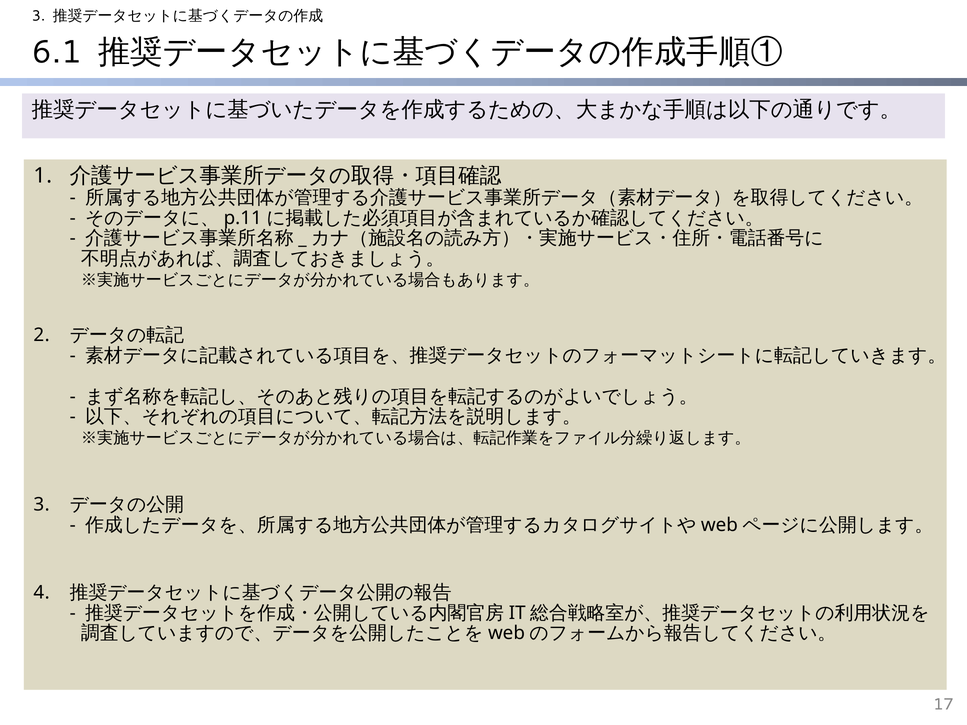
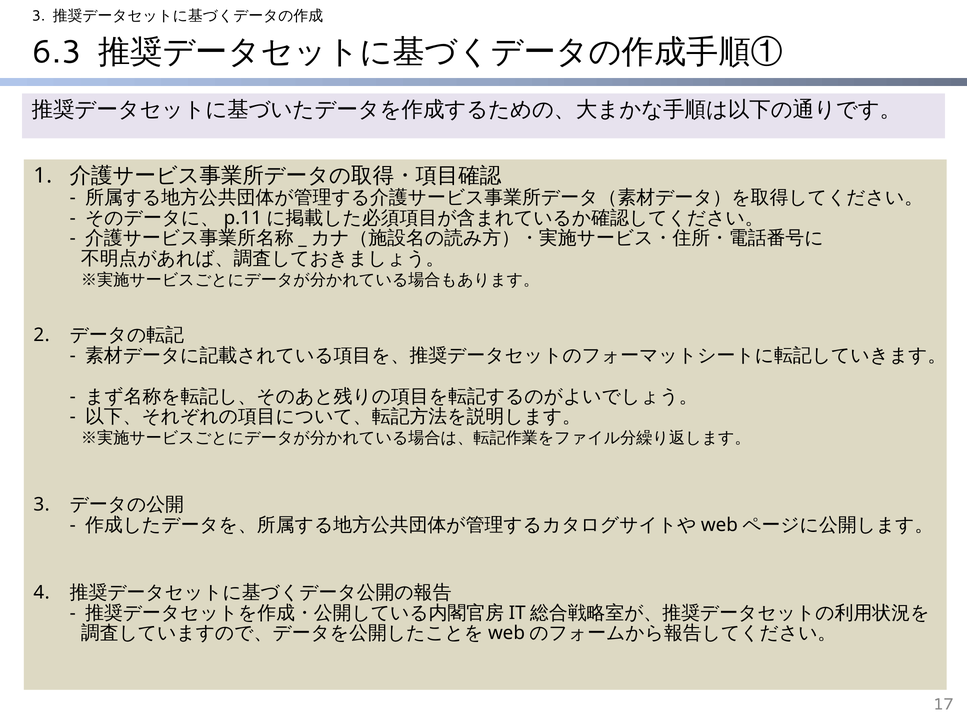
6.1: 6.1 -> 6.3 (57, 52)
